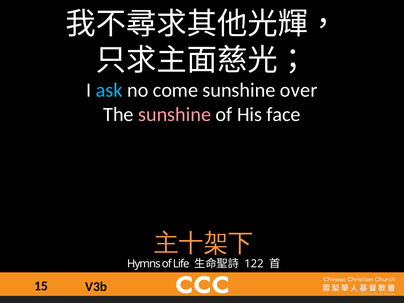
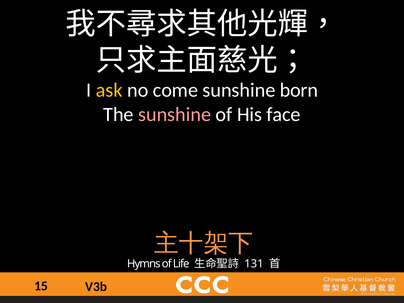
ask colour: light blue -> yellow (109, 90)
over: over -> born (299, 90)
122: 122 -> 131 (254, 264)
